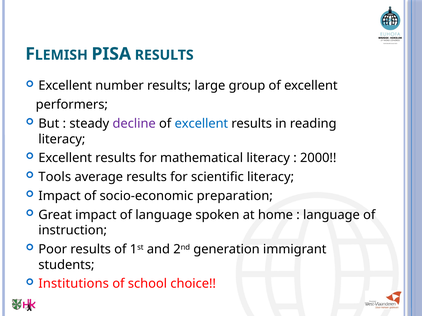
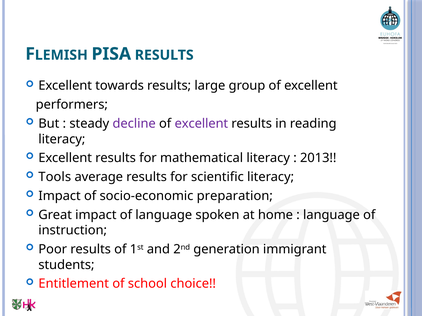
number: number -> towards (120, 86)
excellent colour: blue -> purple (201, 124)
2000: 2000 -> 2013 (318, 158)
Institutions: Institutions -> Entitlement (74, 284)
